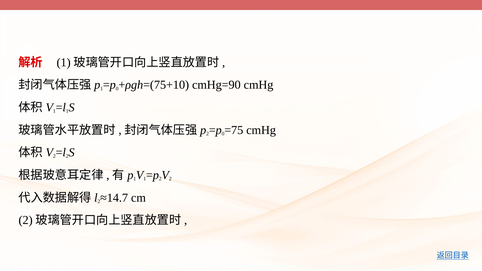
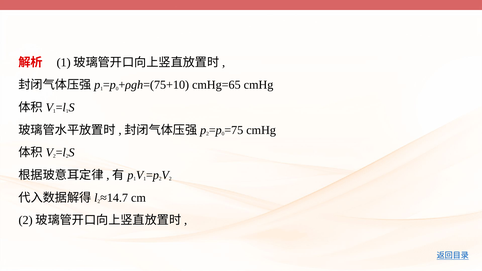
cmHg=90: cmHg=90 -> cmHg=65 (216, 85)
